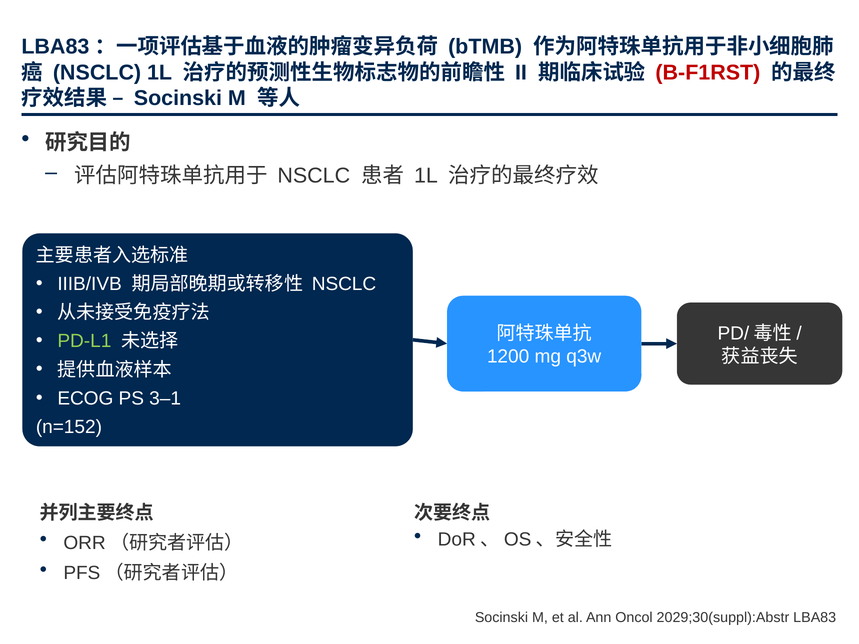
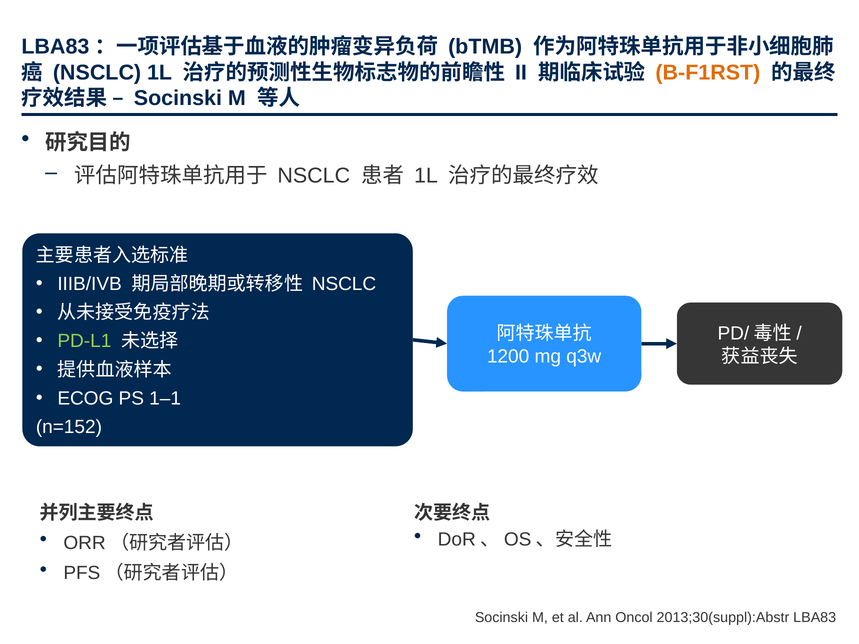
B-F1RST colour: red -> orange (708, 73)
3–1: 3–1 -> 1–1 (165, 398)
2029;30(suppl):Abstr: 2029;30(suppl):Abstr -> 2013;30(suppl):Abstr (723, 618)
